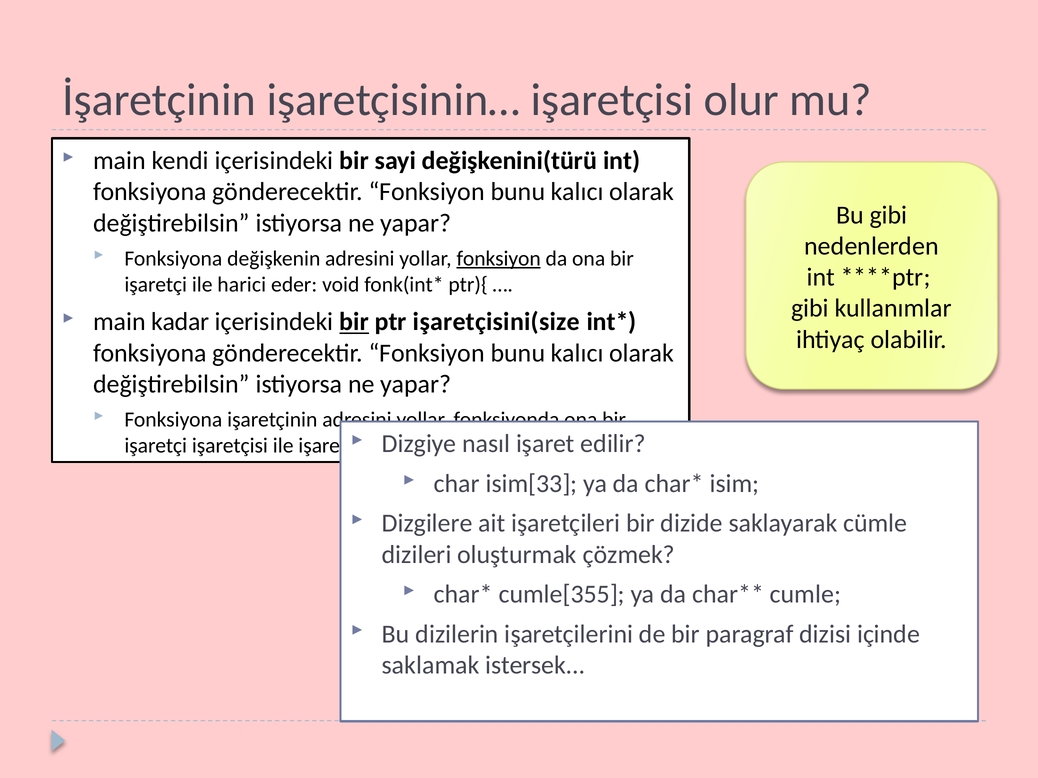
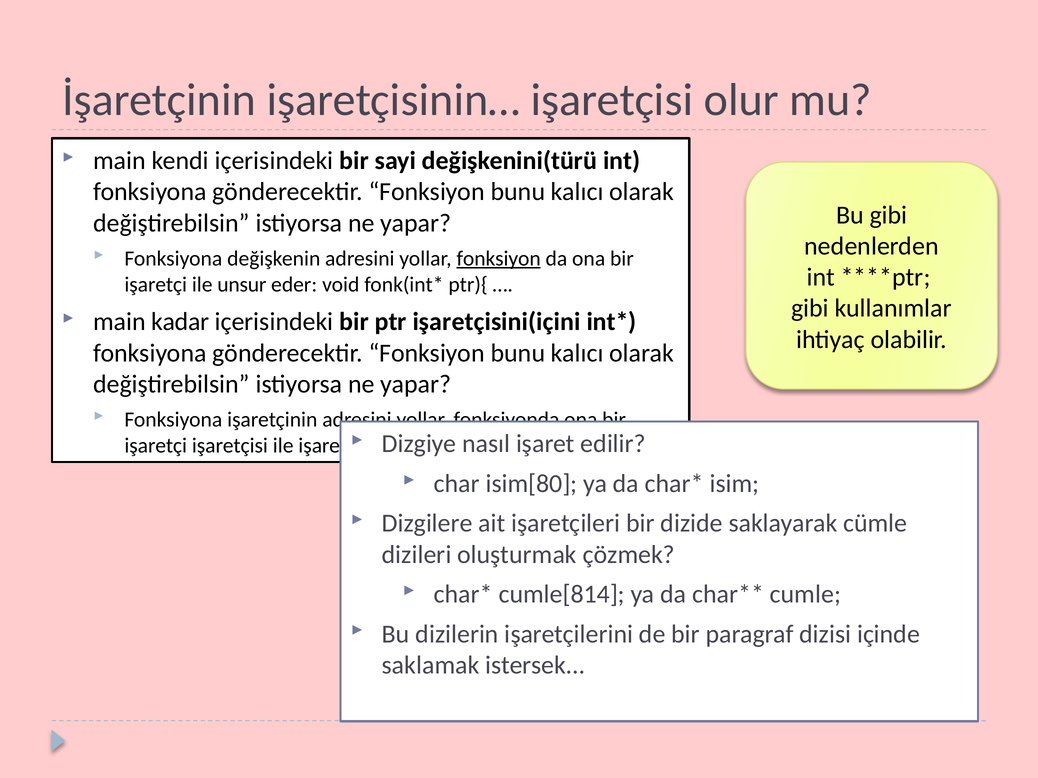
harici: harici -> unsur (242, 285)
bir underline: present -> none (354, 322)
işaretçisini(size: işaretçisini(size -> işaretçisini(içini (497, 322)
isim[33: isim[33 -> isim[80 (532, 484)
cumle[355: cumle[355 -> cumle[814 (562, 595)
